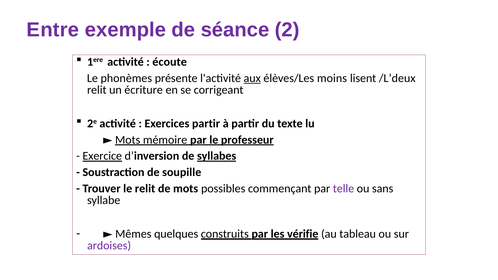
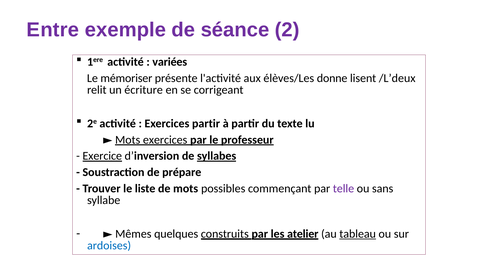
écoute: écoute -> variées (170, 62)
phonèmes: phonèmes -> mémoriser (126, 78)
aux underline: present -> none (252, 78)
moins: moins -> donne (332, 78)
mémoire: mémoire -> exercices (165, 140)
soupille: soupille -> prépare (182, 172)
le relit: relit -> liste (145, 189)
vérifie: vérifie -> atelier (303, 234)
tableau underline: none -> present (358, 234)
ardoises colour: purple -> blue (109, 246)
